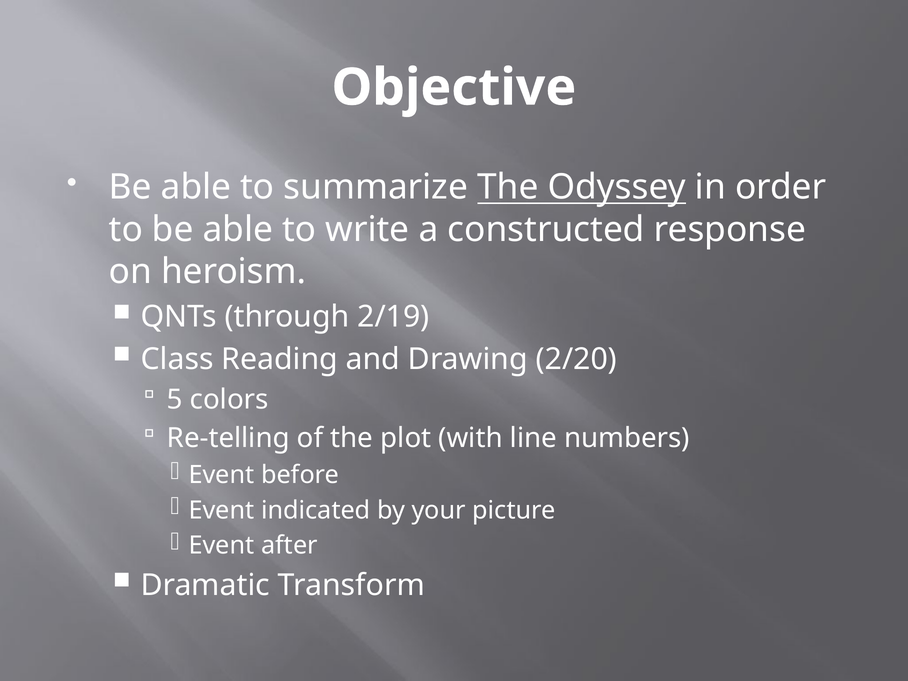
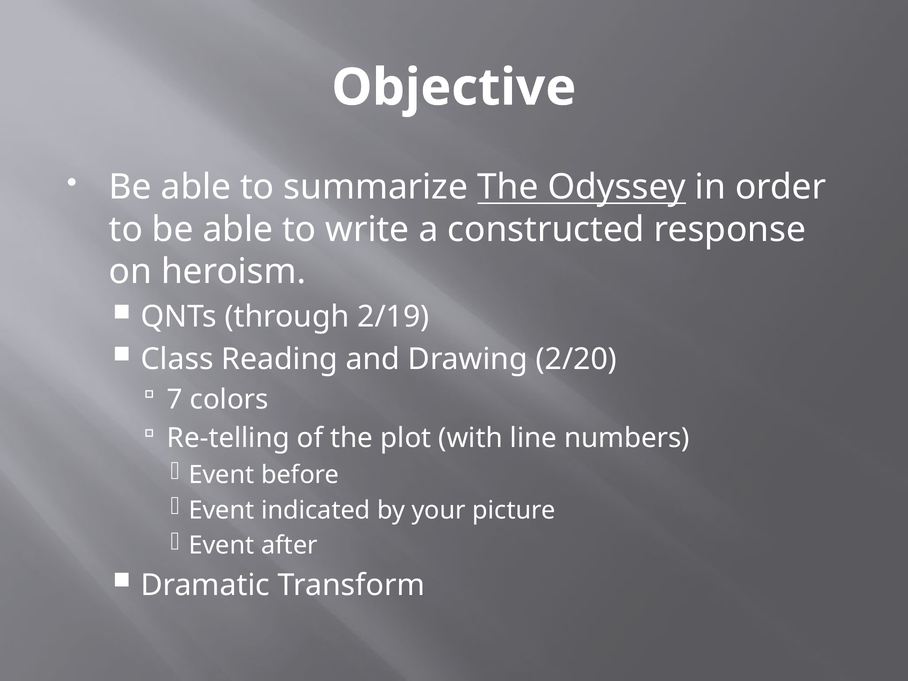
5: 5 -> 7 (175, 399)
